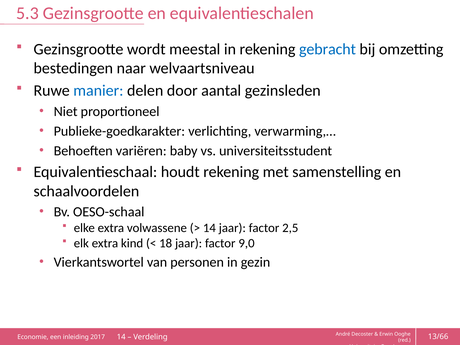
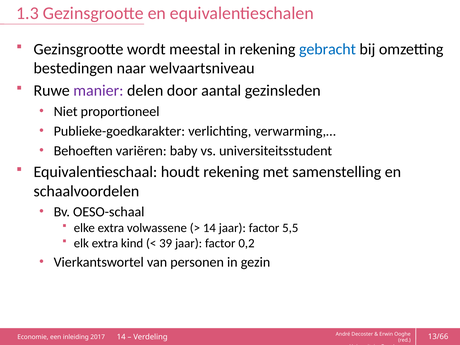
5.3: 5.3 -> 1.3 (28, 13)
manier colour: blue -> purple (98, 91)
2,5: 2,5 -> 5,5 (290, 228)
18: 18 -> 39 (166, 243)
9,0: 9,0 -> 0,2 (246, 243)
